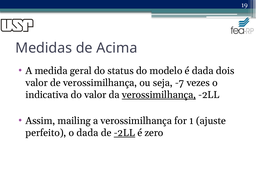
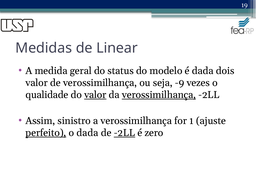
Acima: Acima -> Linear (117, 48)
-7: -7 -> -9 (180, 83)
indicativa: indicativa -> qualidade (47, 95)
valor underline: none -> present (95, 95)
mailing: mailing -> sinistro (74, 121)
perfeito underline: none -> present (46, 133)
